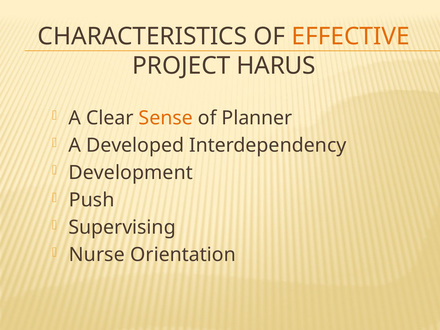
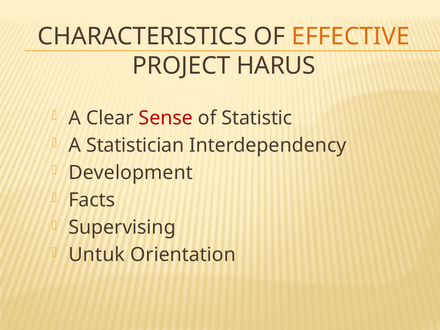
Sense colour: orange -> red (166, 118)
Planner: Planner -> Statistic (257, 118)
Developed: Developed -> Statistician (135, 145)
Push: Push -> Facts (92, 200)
Nurse: Nurse -> Untuk (97, 255)
